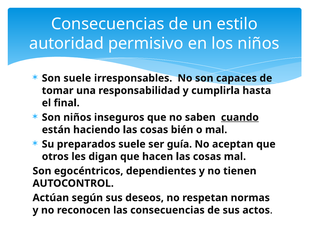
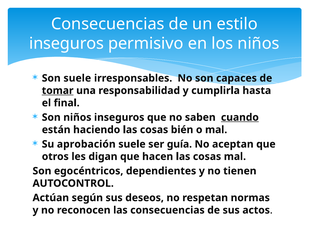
autoridad: autoridad -> inseguros (67, 44)
tomar underline: none -> present (58, 90)
preparados: preparados -> aprobación (86, 144)
